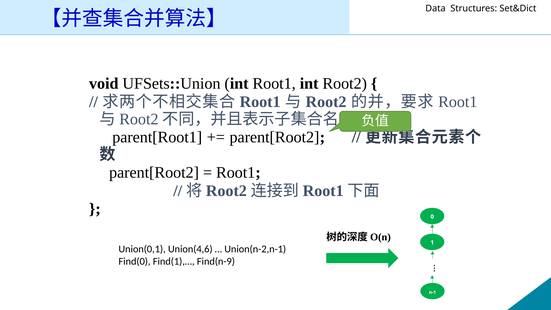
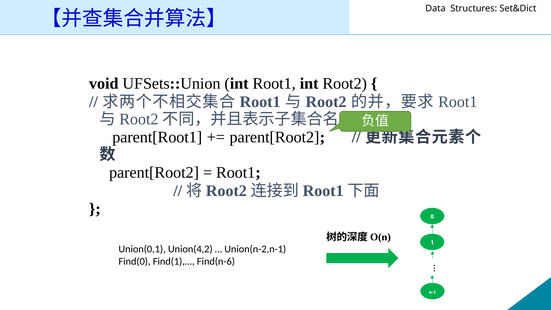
Union(4,6: Union(4,6 -> Union(4,2 (190, 249)
Find(n-9: Find(n-9 -> Find(n-6 (216, 261)
